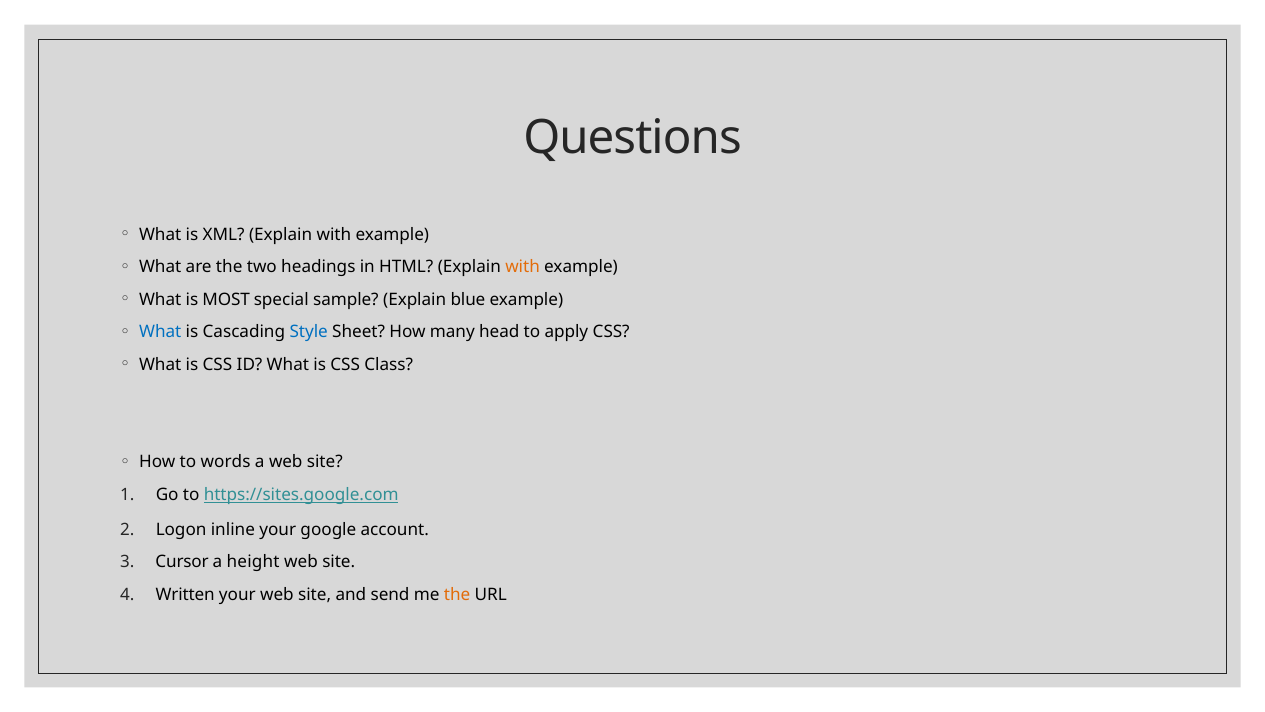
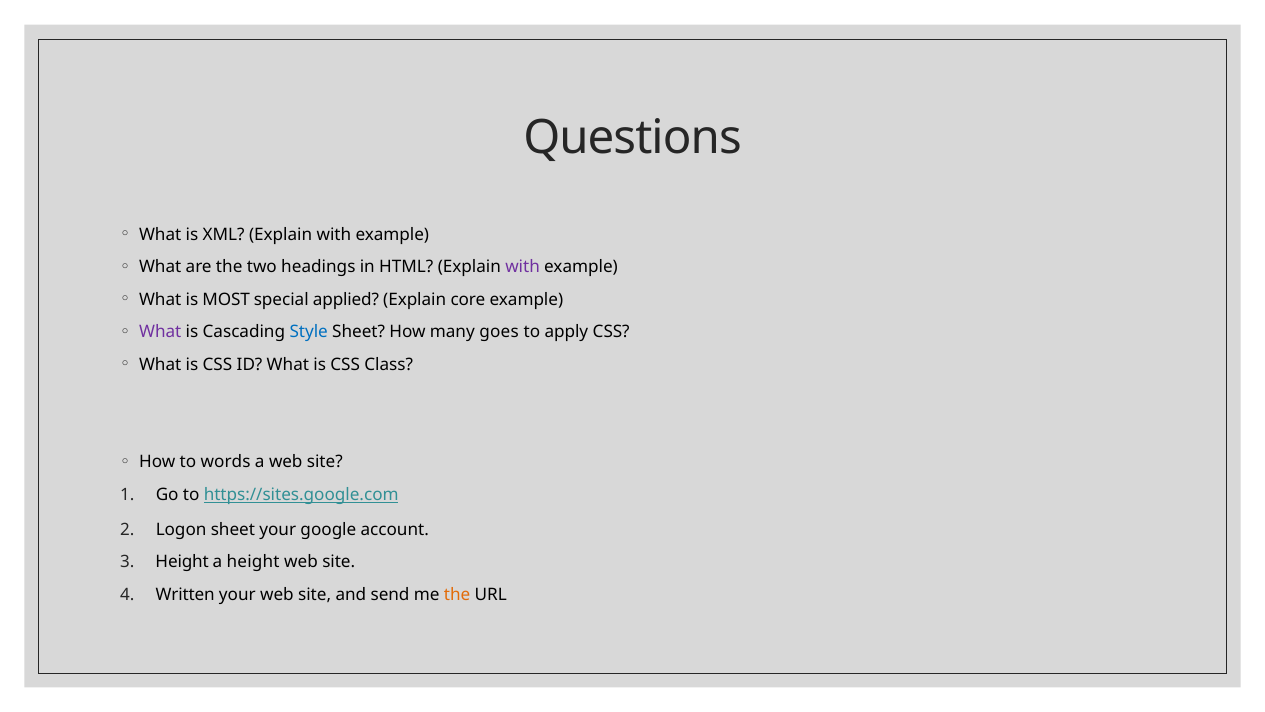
with colour: orange -> purple (523, 267)
sample: sample -> applied (346, 299)
blue: blue -> core (468, 299)
What colour: blue -> purple (160, 332)
head: head -> goes (499, 332)
Logon inline: inline -> sheet (233, 529)
Cursor: Cursor -> Height (182, 562)
